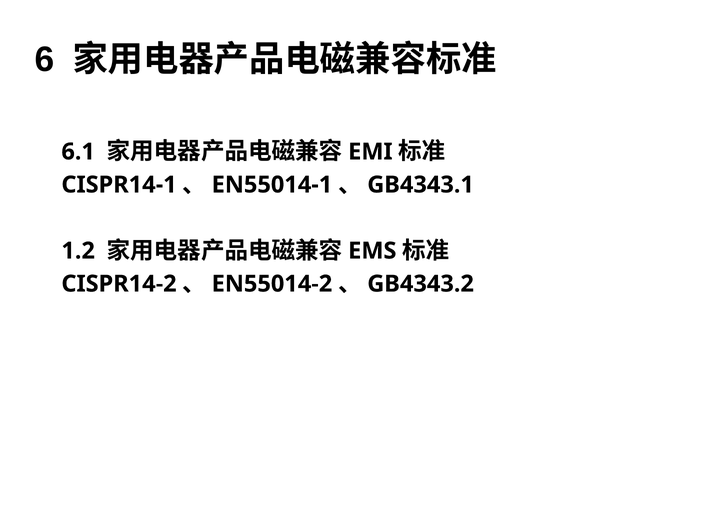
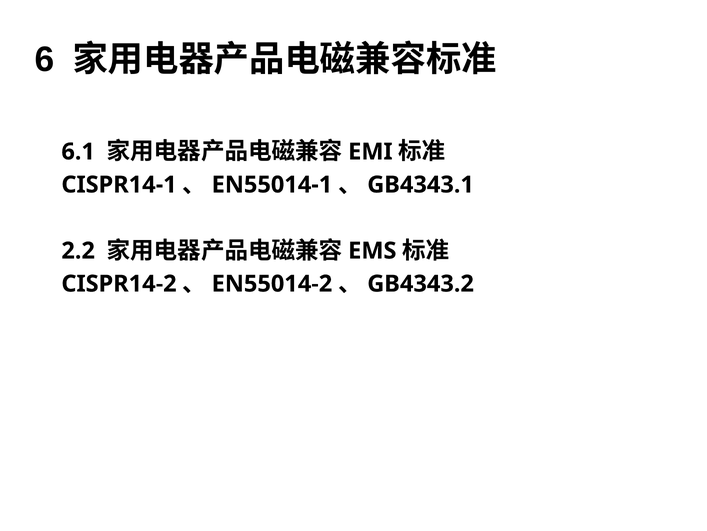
1.2: 1.2 -> 2.2 (78, 250)
